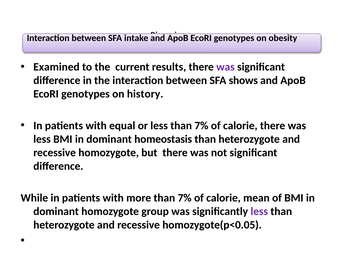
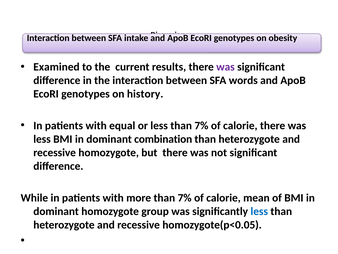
shows: shows -> words (243, 80)
homeostasis: homeostasis -> combination (163, 139)
less colour: purple -> blue (259, 211)
